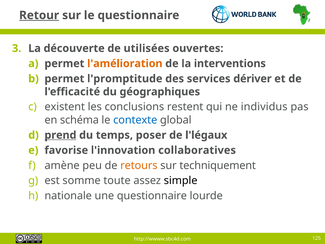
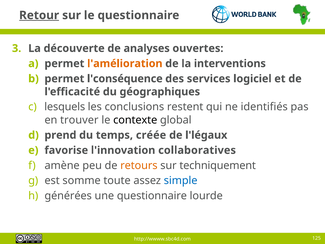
utilisées: utilisées -> analyses (147, 48)
l'promptitude: l'promptitude -> l'conséquence (125, 79)
dériver: dériver -> logiciel (252, 79)
existent: existent -> lesquels (65, 107)
individus: individus -> identifiés (264, 107)
schéma: schéma -> trouver (79, 120)
contexte colour: blue -> black (135, 120)
prend underline: present -> none (60, 135)
poser: poser -> créée (151, 135)
simple colour: black -> blue (181, 180)
nationale: nationale -> générées (68, 196)
